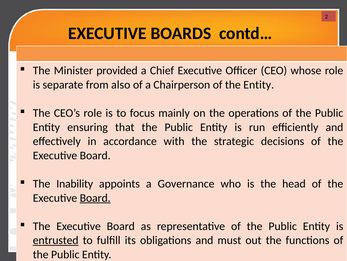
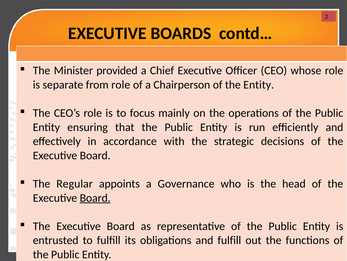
from also: also -> role (121, 84)
Inability: Inability -> Regular (75, 183)
entrusted underline: present -> none (56, 240)
and must: must -> fulfill (229, 240)
